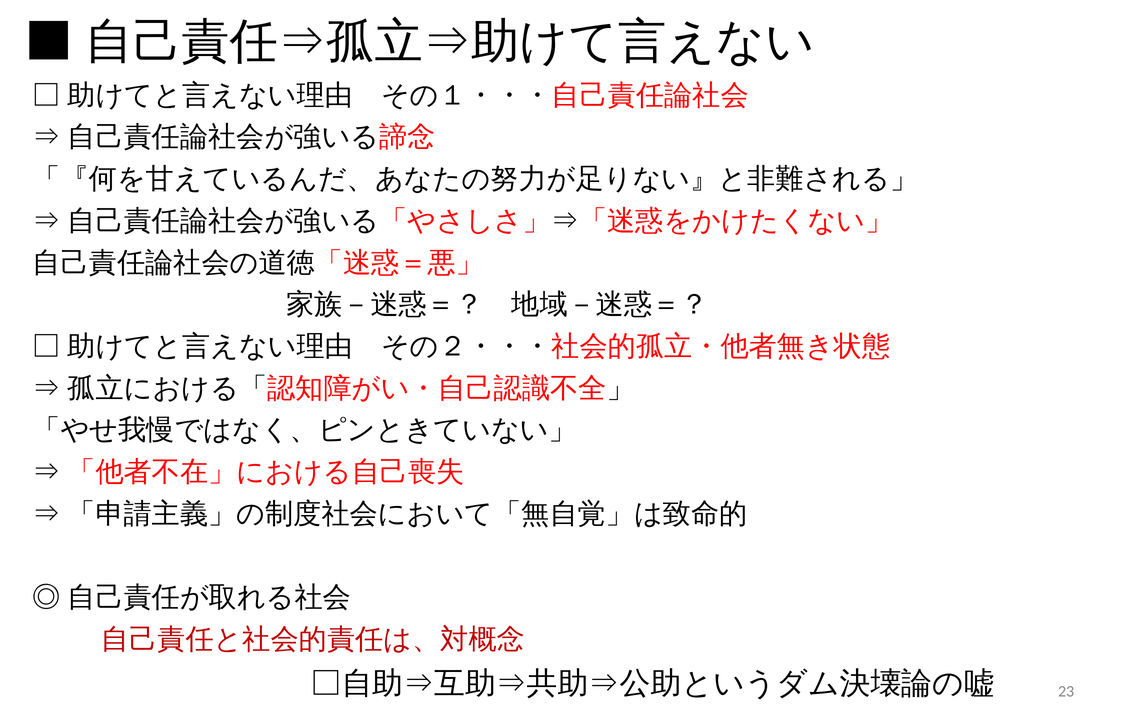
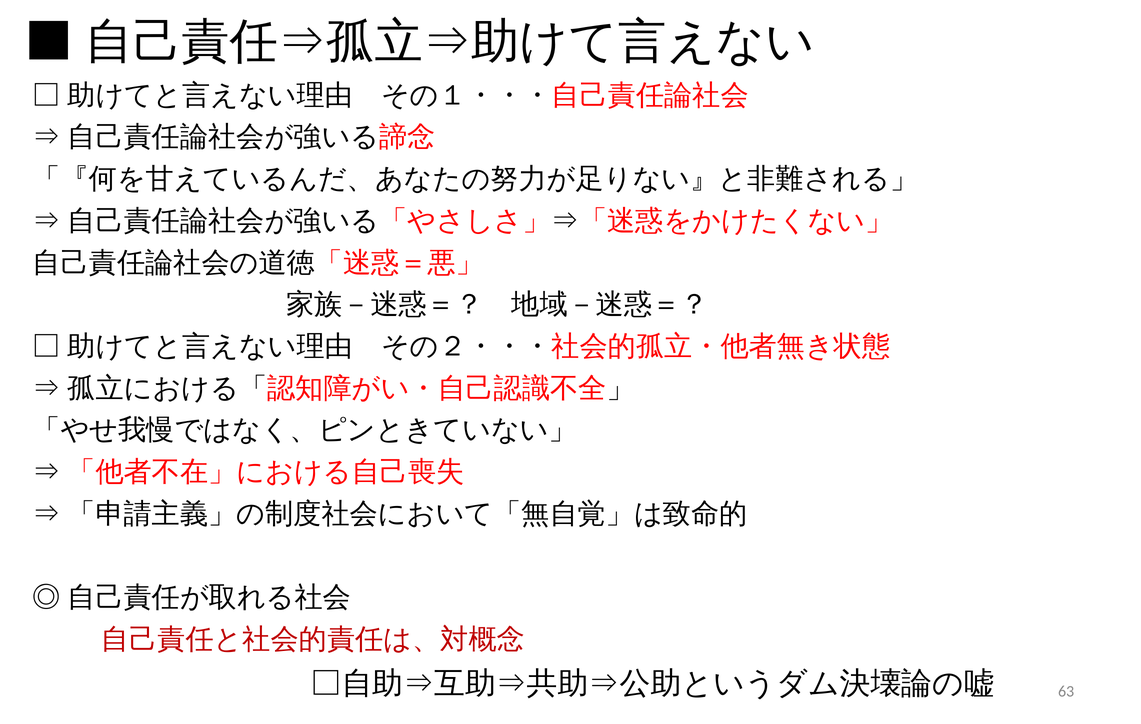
23: 23 -> 63 (1066, 692)
